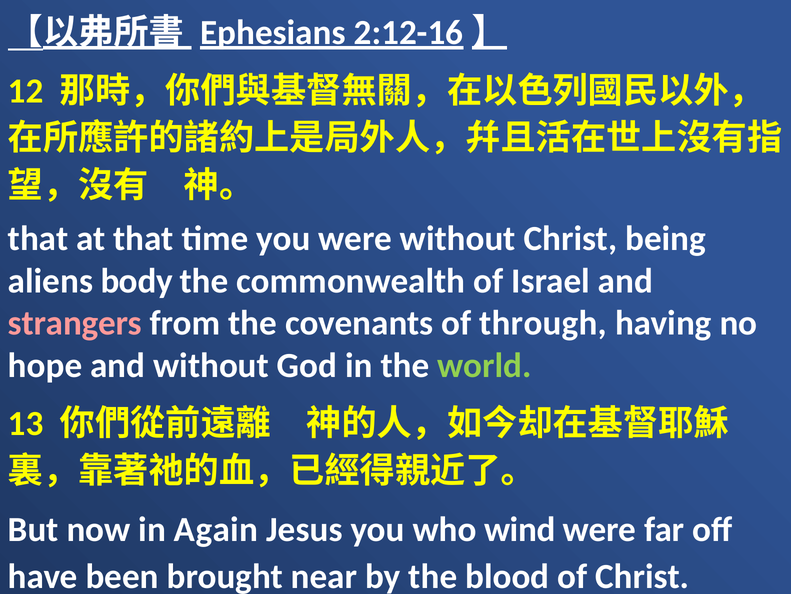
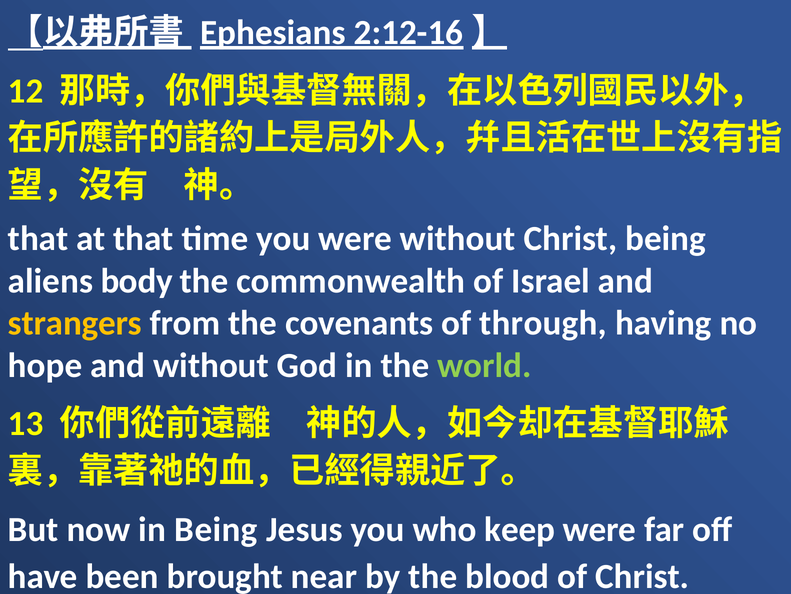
strangers colour: pink -> yellow (75, 323)
in Again: Again -> Being (216, 529)
wind: wind -> keep (520, 529)
